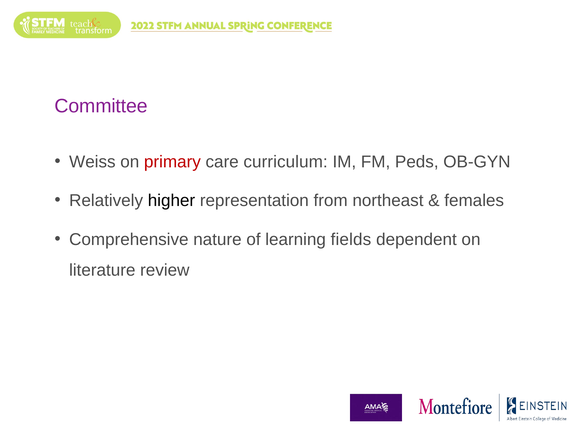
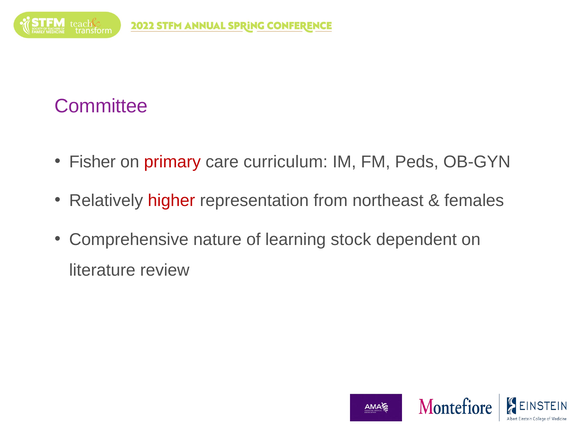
Weiss: Weiss -> Fisher (92, 162)
higher colour: black -> red (171, 201)
fields: fields -> stock (351, 239)
